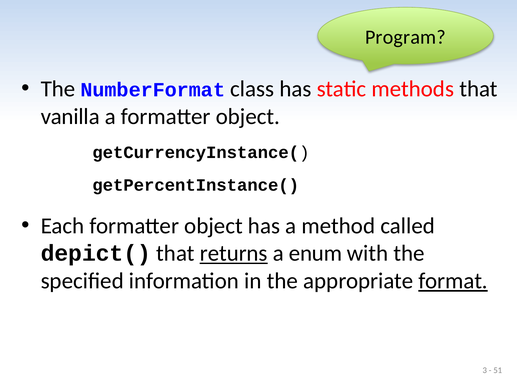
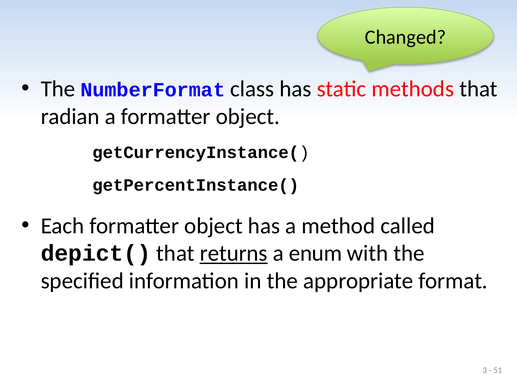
Program: Program -> Changed (405, 37)
vanilla: vanilla -> radian (70, 116)
format underline: present -> none (453, 281)
